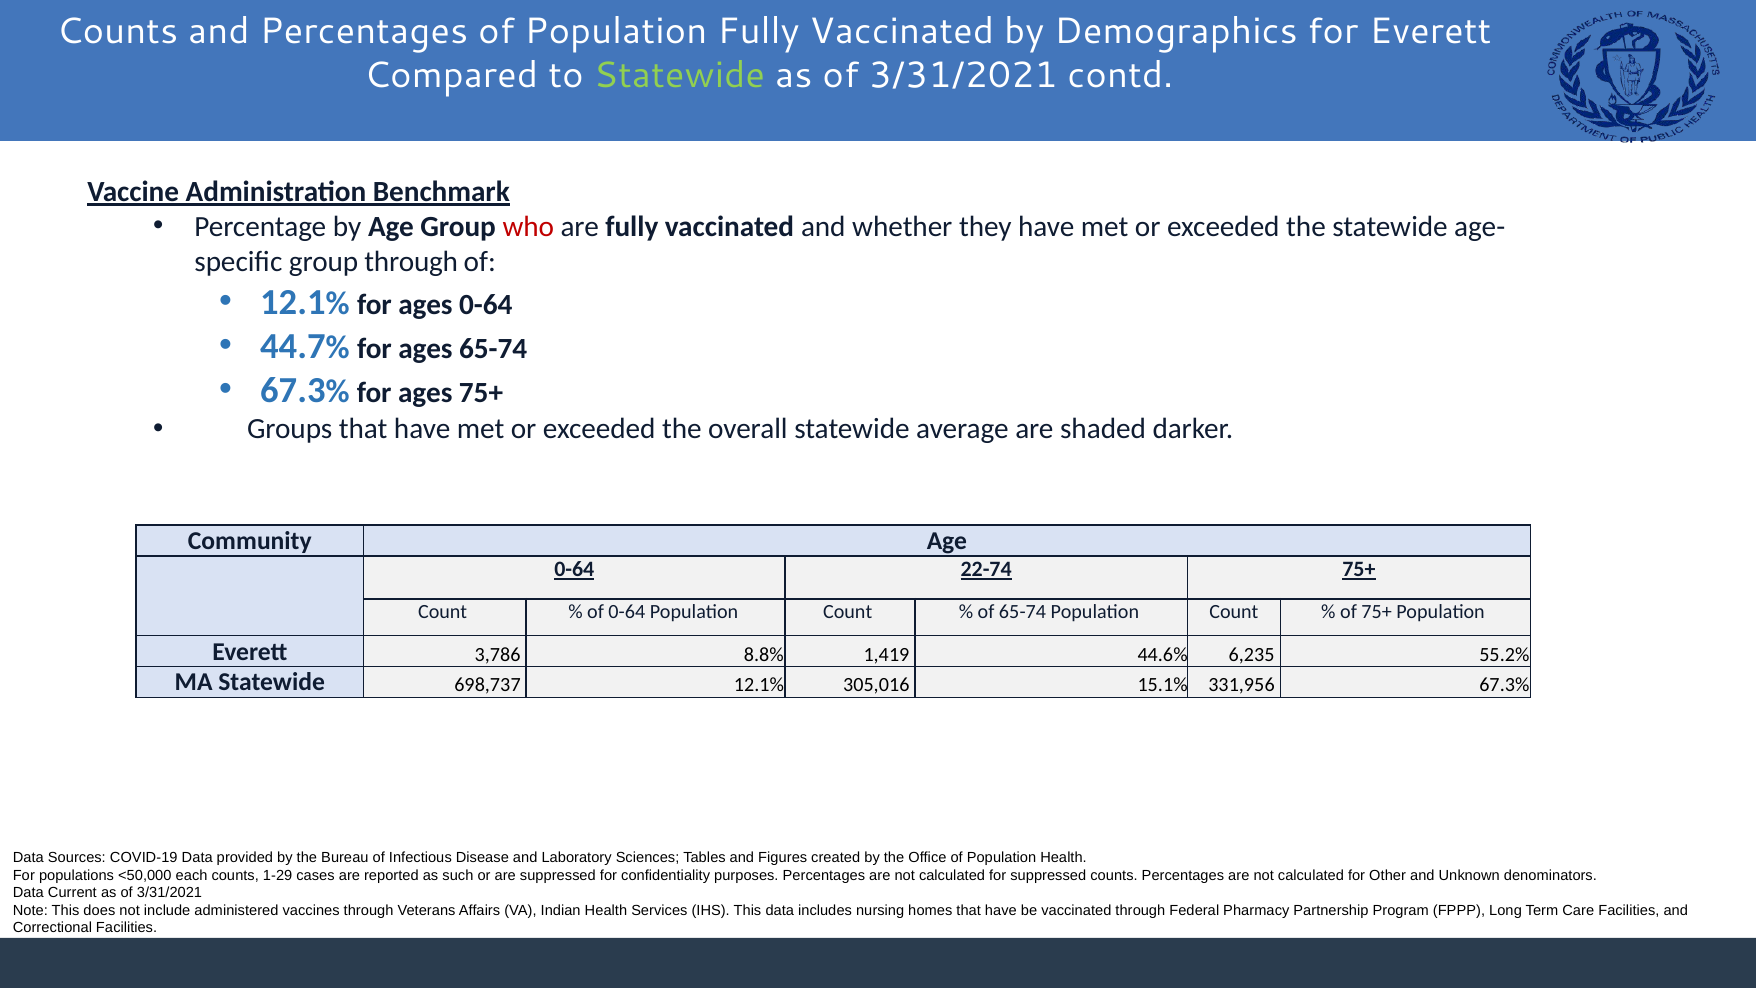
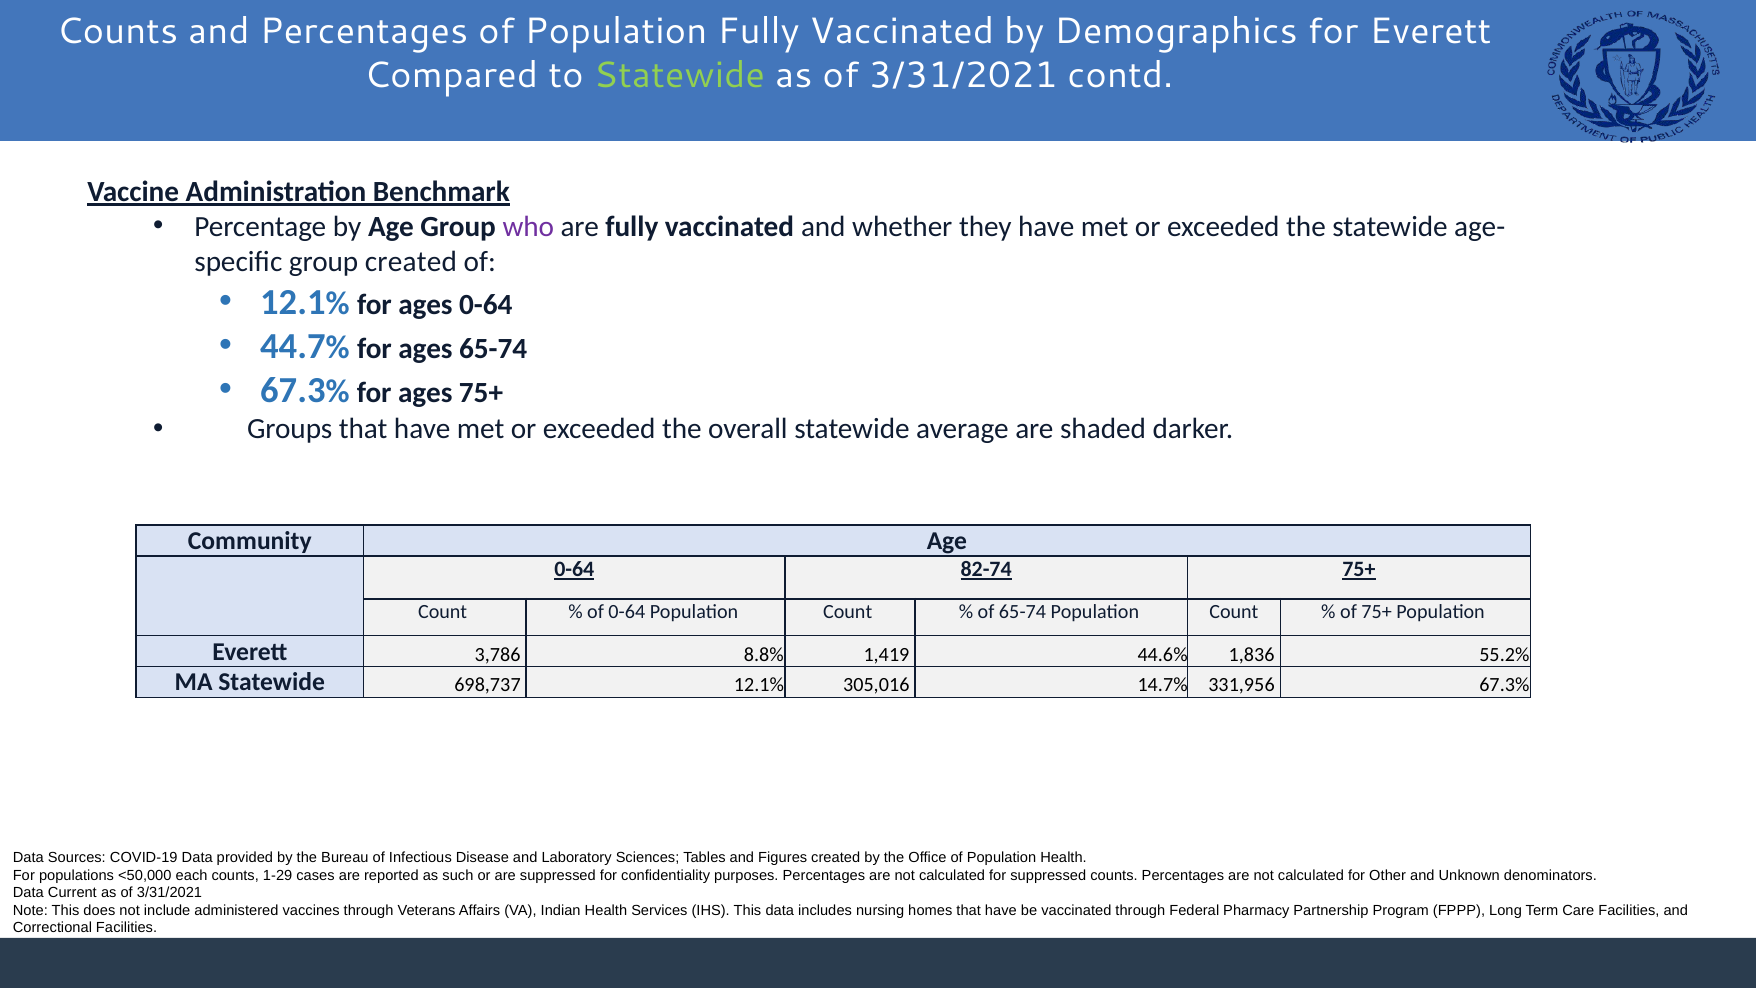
who colour: red -> purple (528, 227)
group through: through -> created (411, 262)
22-74: 22-74 -> 82-74 (986, 569)
6,235: 6,235 -> 1,836 (1252, 654)
15.1%: 15.1% -> 14.7% (1163, 685)
